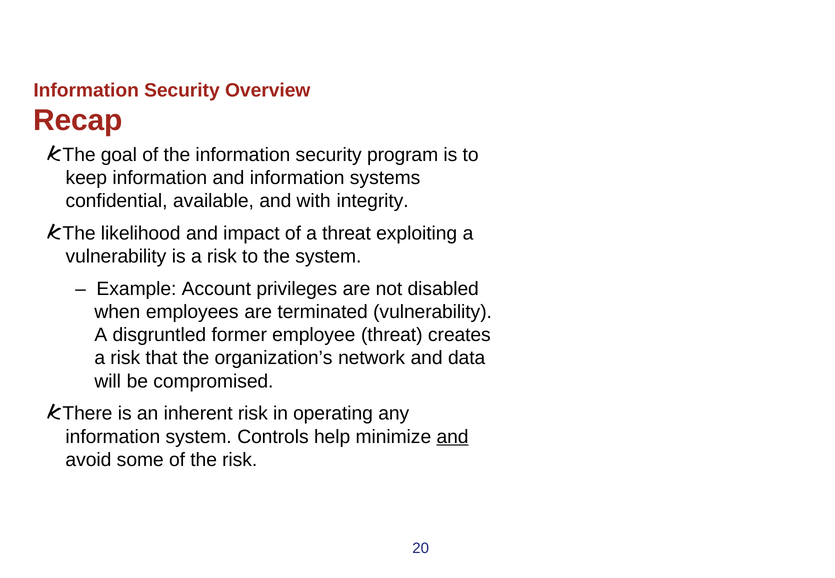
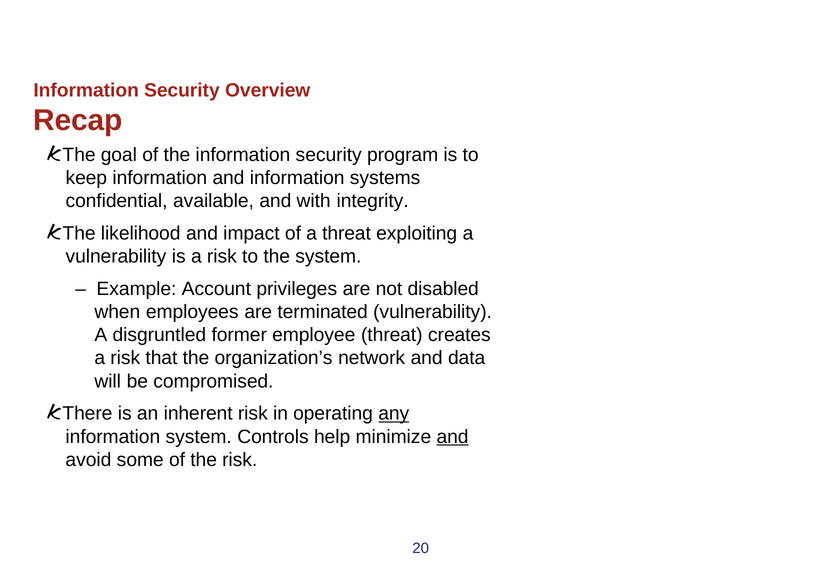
any underline: none -> present (394, 414)
